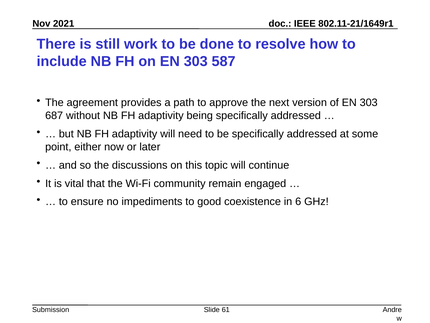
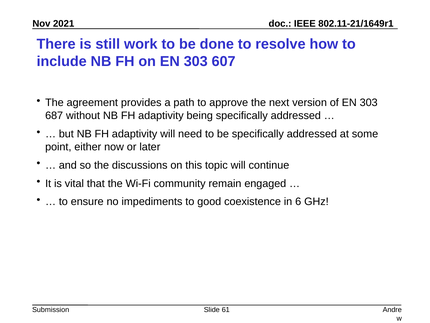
587: 587 -> 607 (224, 61)
